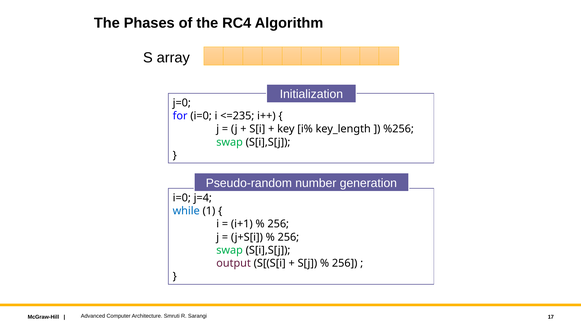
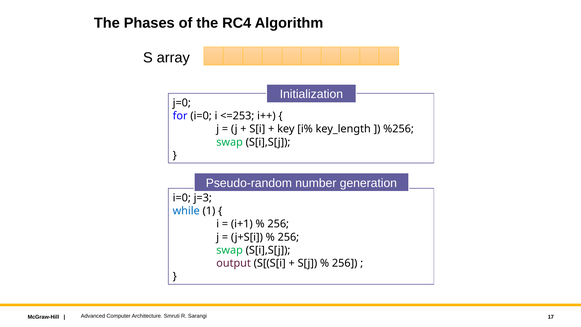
<=235: <=235 -> <=253 (237, 116)
j=4: j=4 -> j=3 (203, 198)
